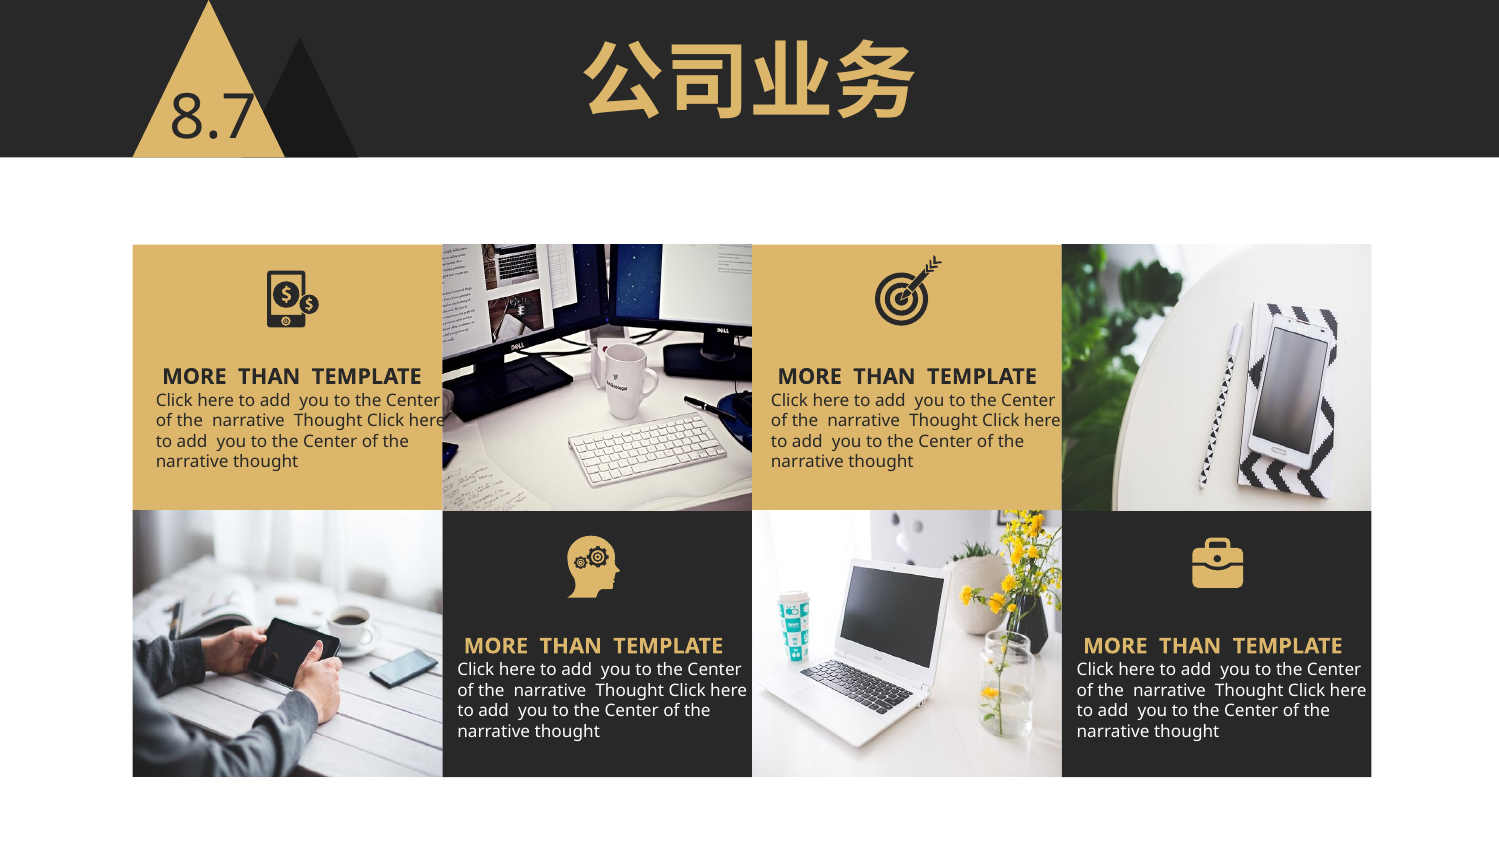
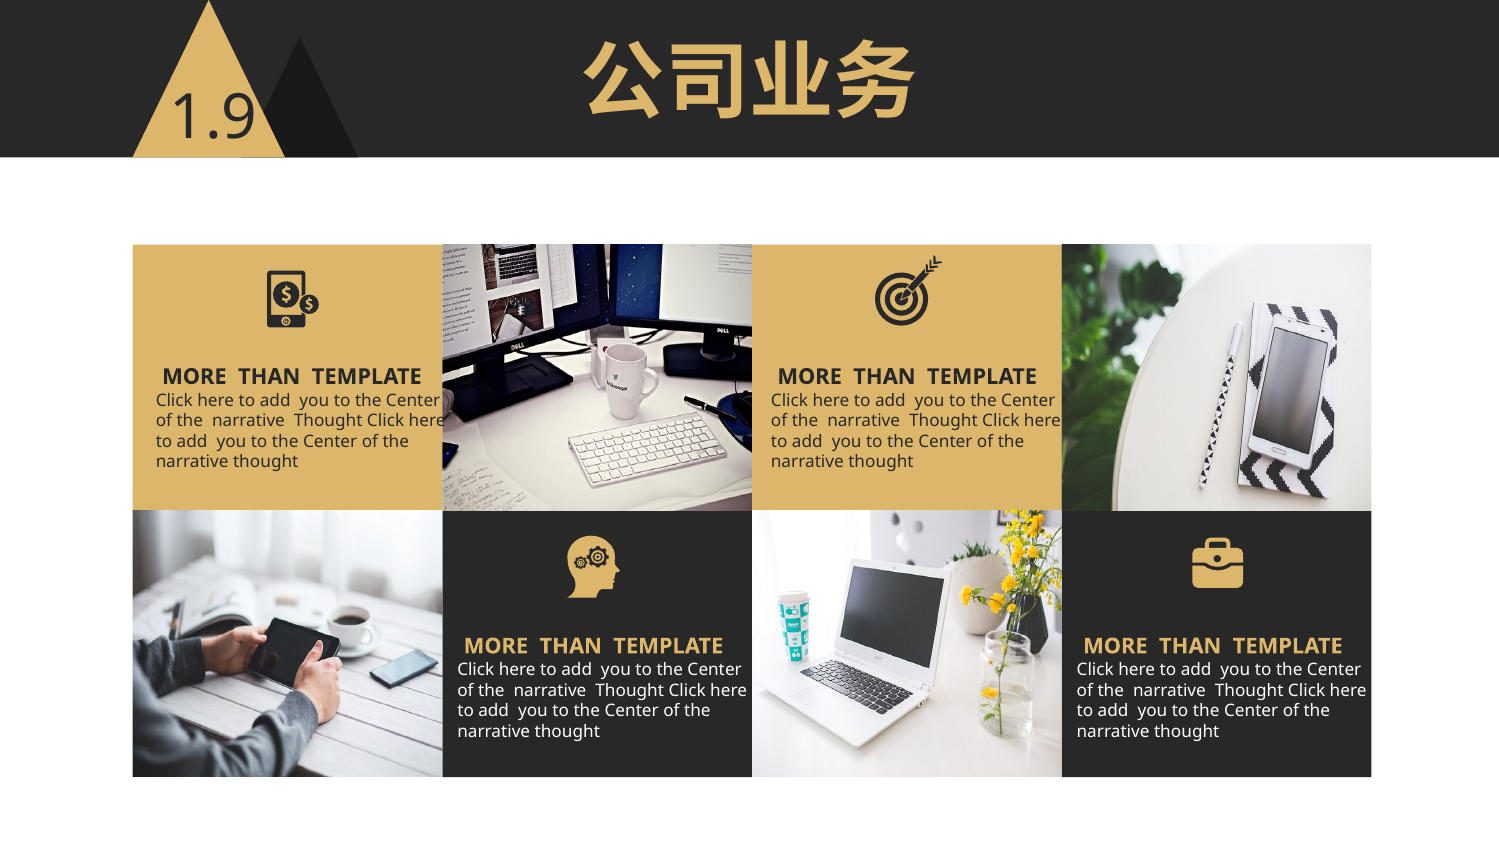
8.7: 8.7 -> 1.9 (213, 118)
